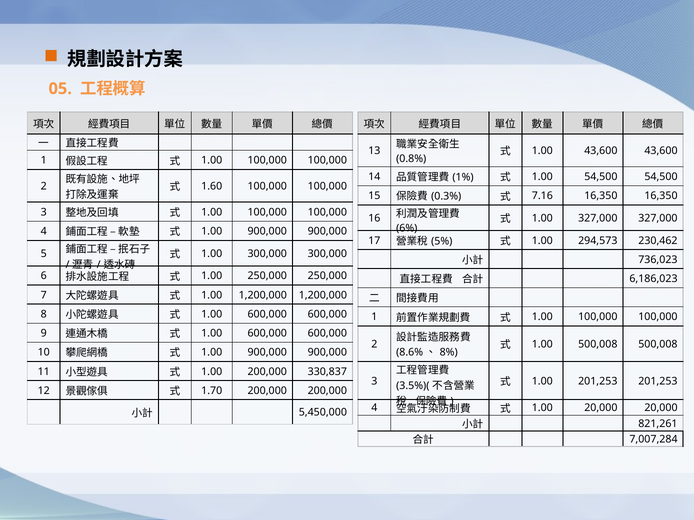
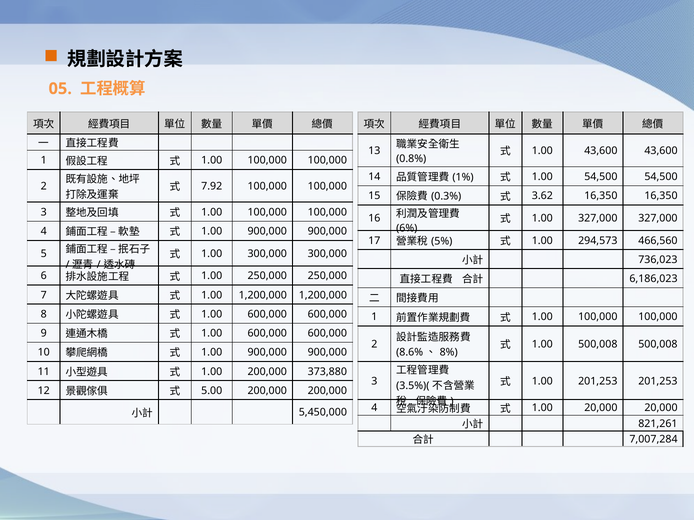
1.60: 1.60 -> 7.92 (212, 187)
7.16: 7.16 -> 3.62 (542, 196)
230,462: 230,462 -> 466,560 (658, 241)
330,837: 330,837 -> 373,880 (327, 372)
1.70: 1.70 -> 5.00 (212, 391)
